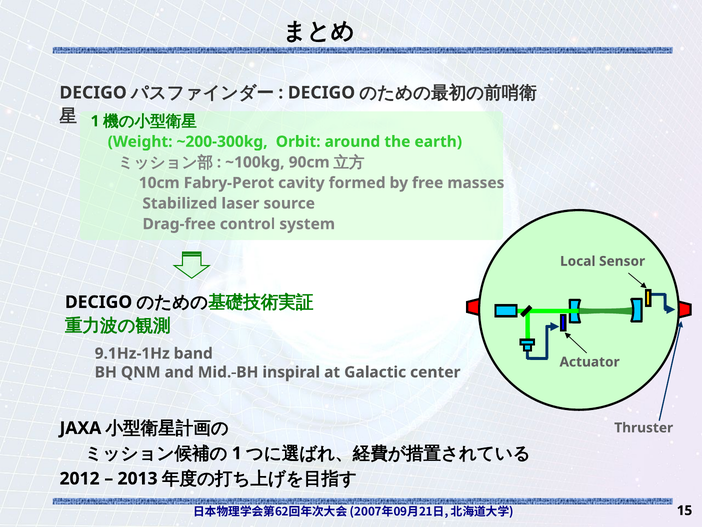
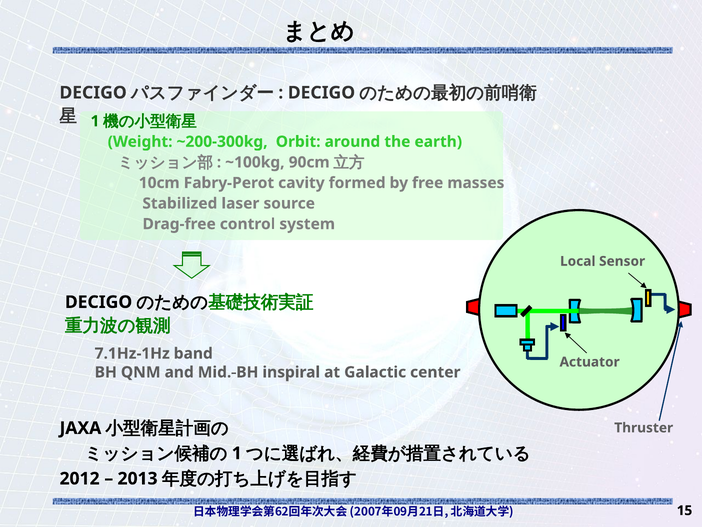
9.1Hz-1Hz: 9.1Hz-1Hz -> 7.1Hz-1Hz (132, 353)
